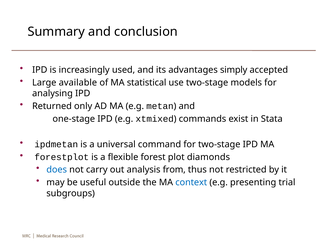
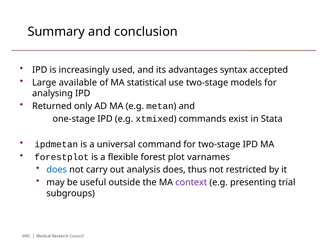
simply: simply -> syntax (234, 70)
diamonds: diamonds -> varnames (208, 157)
analysis from: from -> does (174, 169)
context colour: blue -> purple (191, 182)
